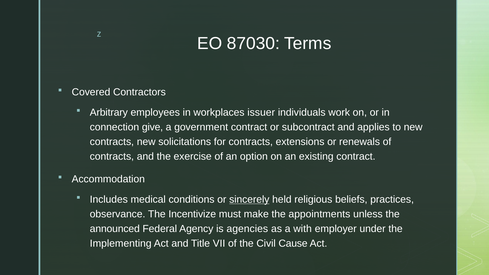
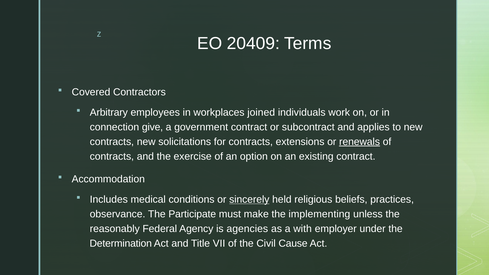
87030: 87030 -> 20409 (253, 43)
issuer: issuer -> joined (261, 112)
renewals underline: none -> present (360, 142)
Incentivize: Incentivize -> Participate (192, 214)
appointments: appointments -> implementing (319, 214)
announced: announced -> reasonably (115, 229)
Implementing: Implementing -> Determination (121, 244)
